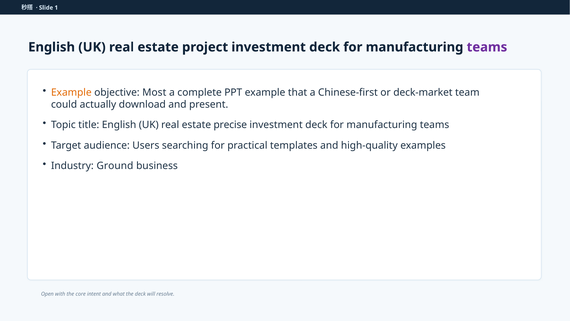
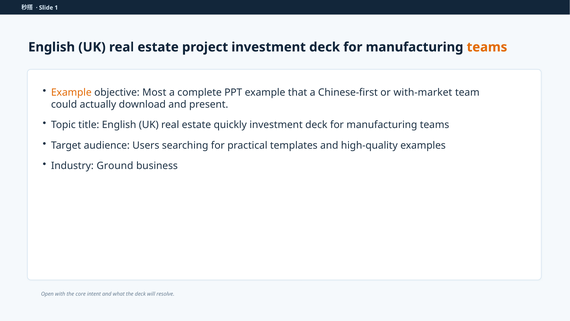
teams colour: purple -> orange (487, 47)
deck-market: deck-market -> with-market (423, 92)
precise: precise -> quickly (230, 125)
